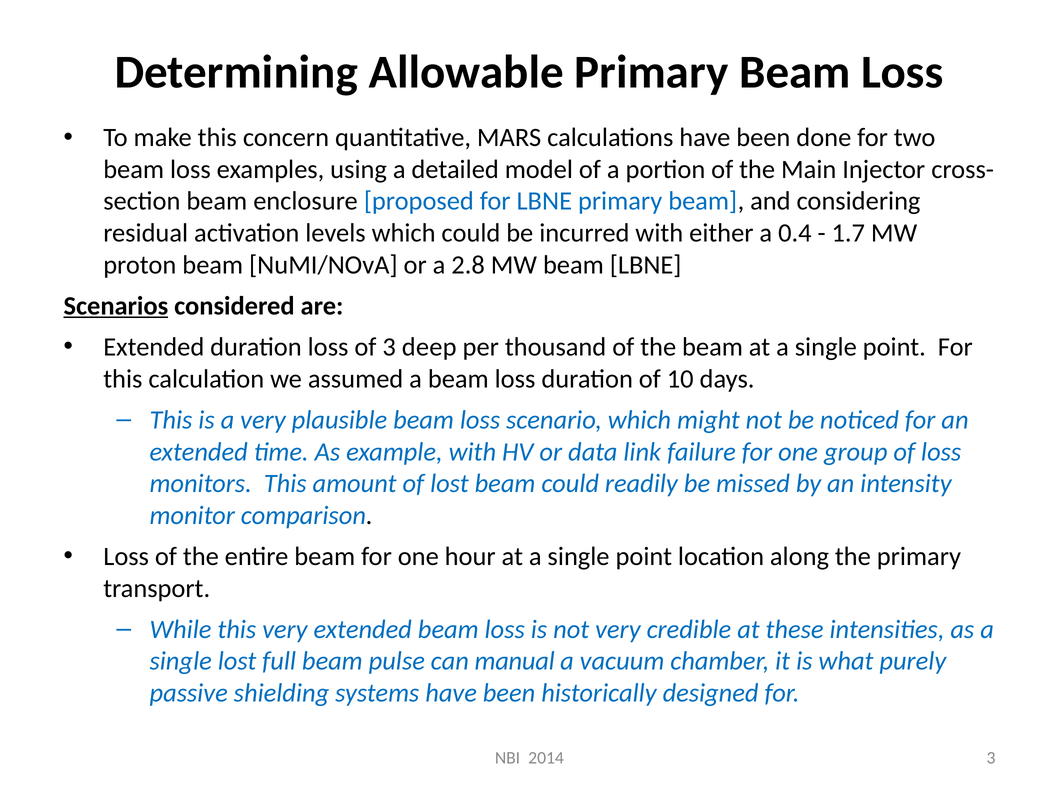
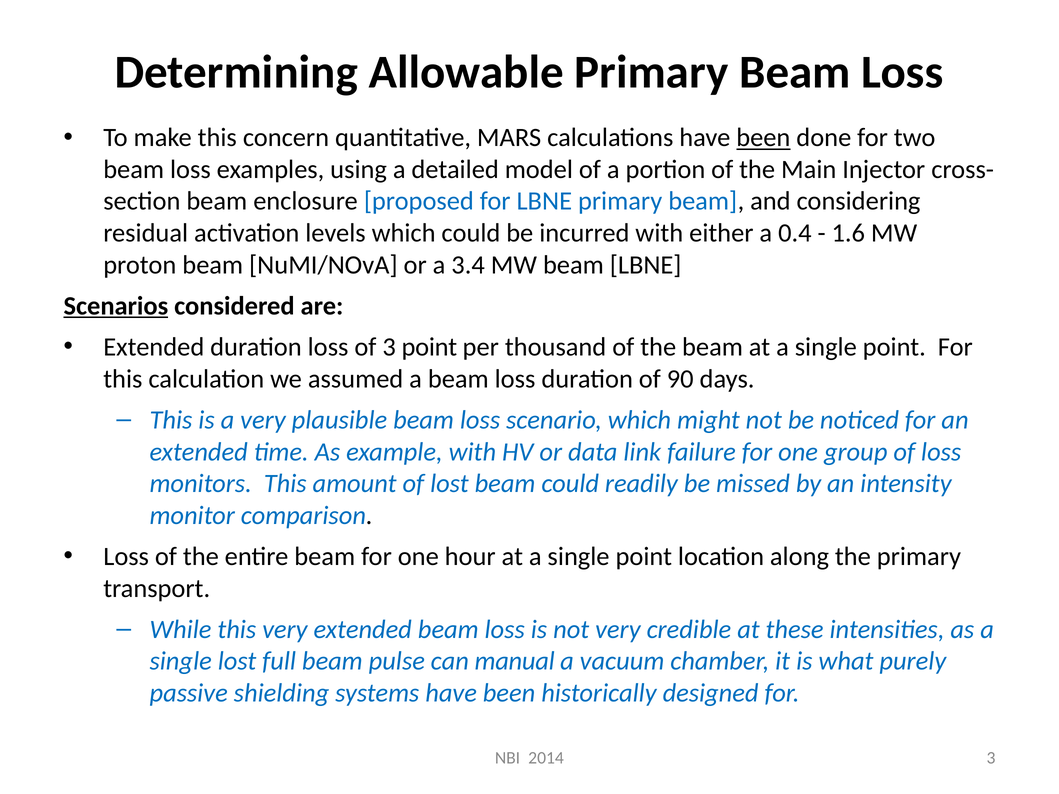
been underline: none -> present (763, 138)
1.7: 1.7 -> 1.6 (848, 233)
2.8: 2.8 -> 3.4 (468, 265)
3 deep: deep -> point (429, 347)
10: 10 -> 90 (680, 379)
